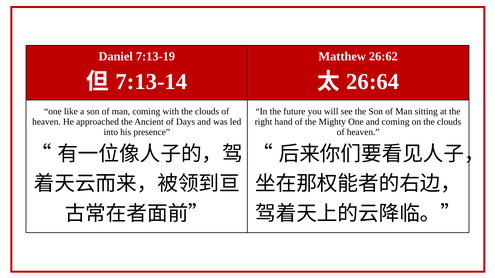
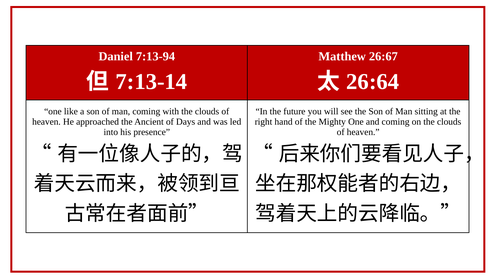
7:13-19: 7:13-19 -> 7:13-94 (156, 56)
26:62: 26:62 -> 26:67 (383, 56)
